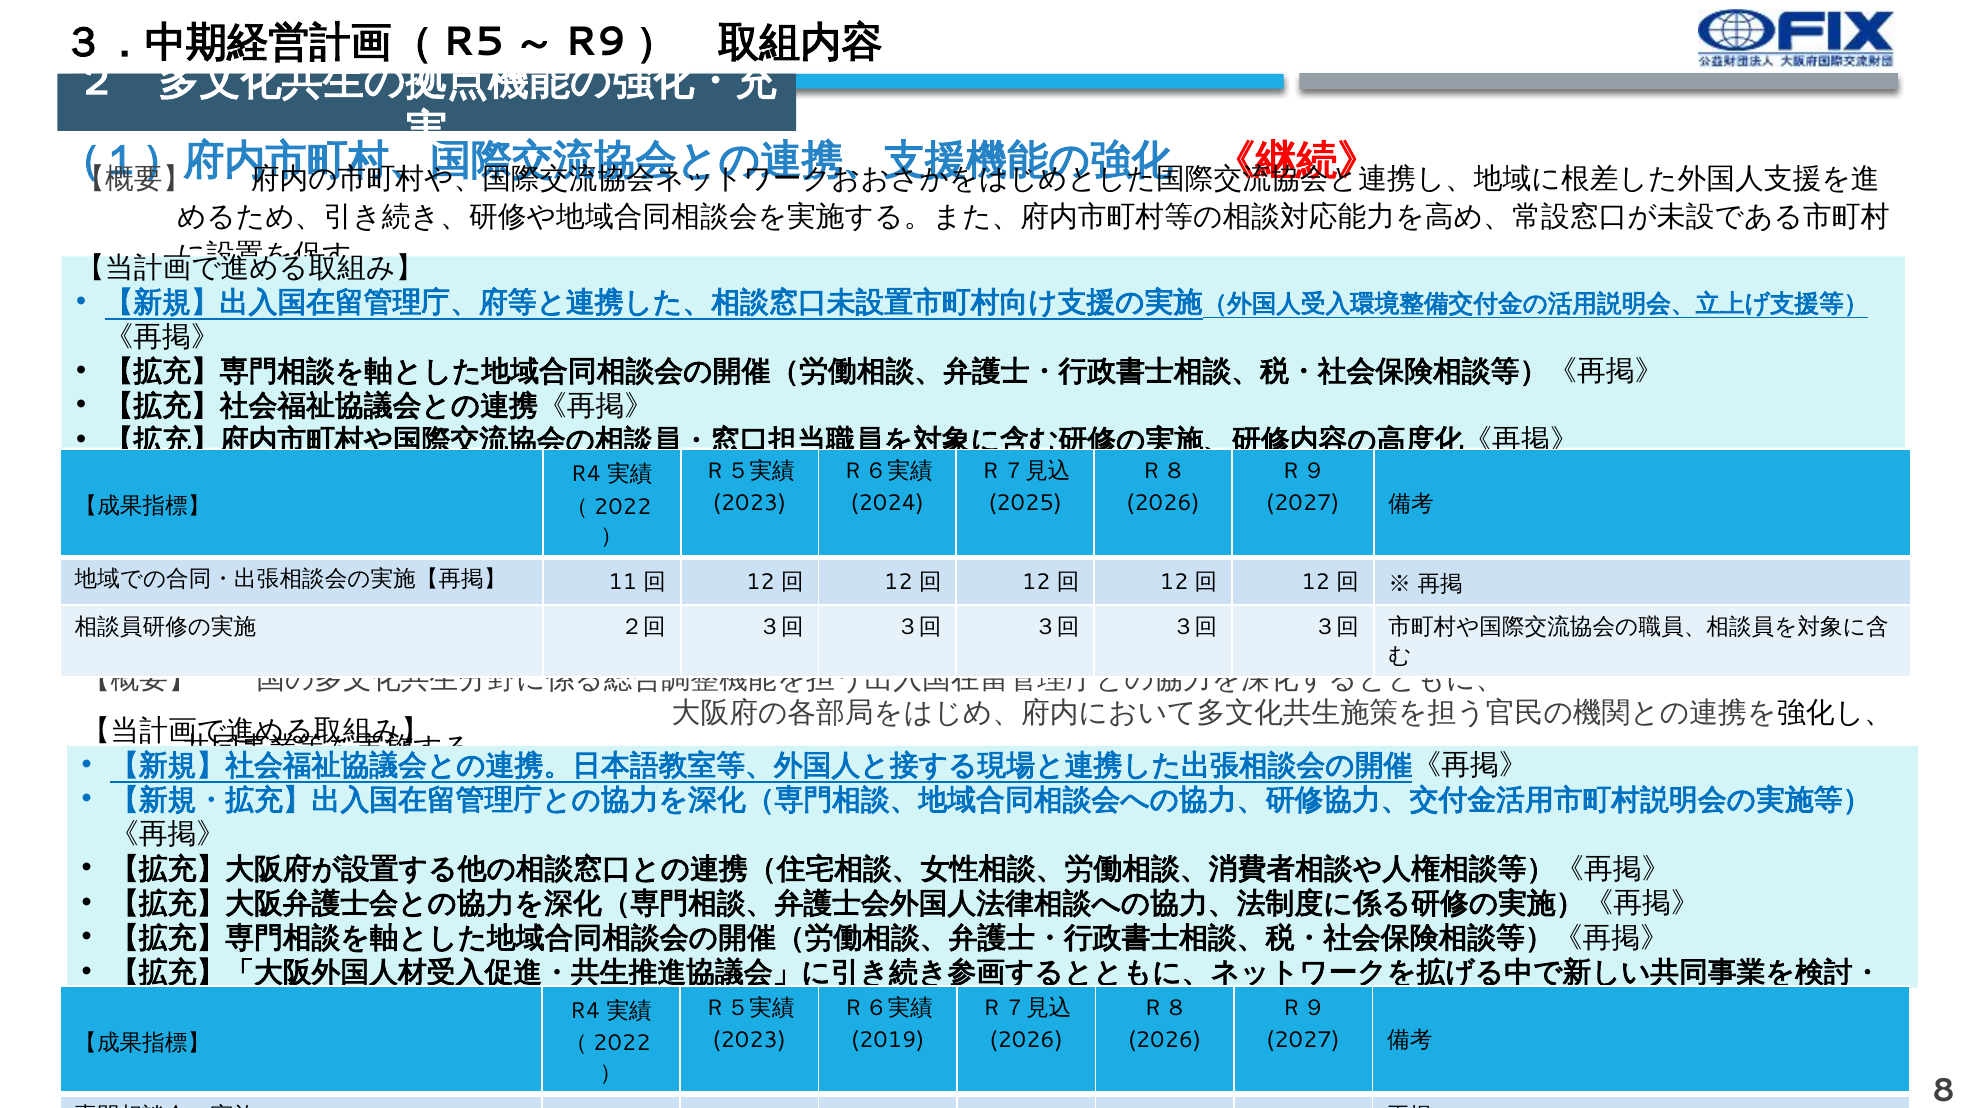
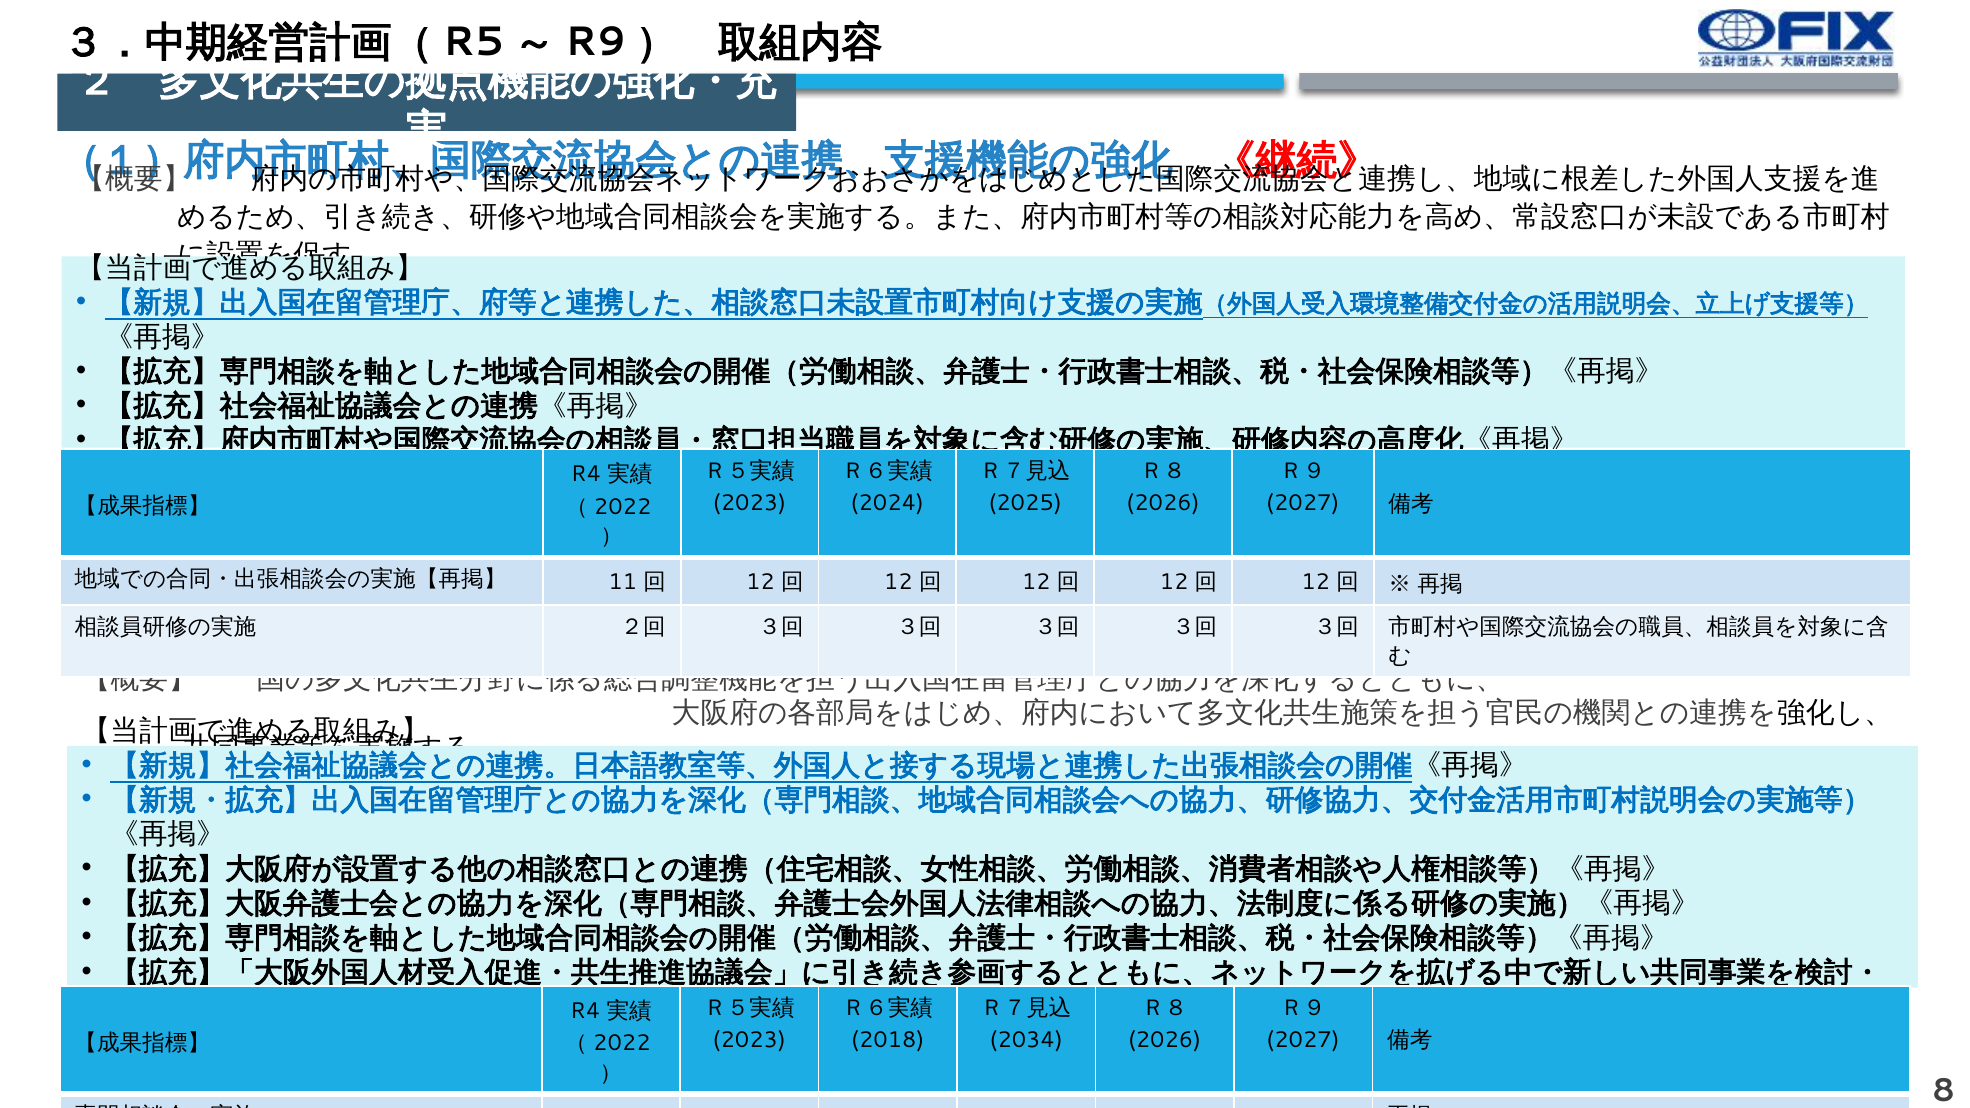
2019: 2019 -> 2018 (888, 1040)
2026: 2026 -> 2034 (1026, 1040)
